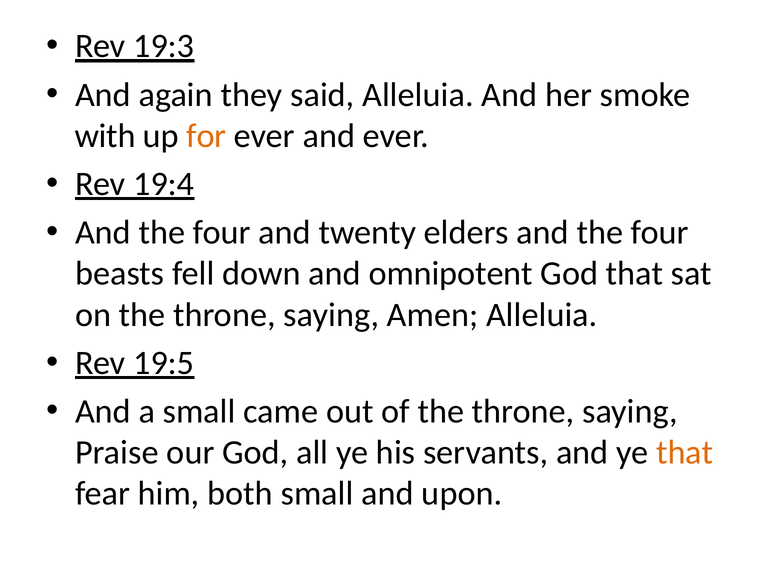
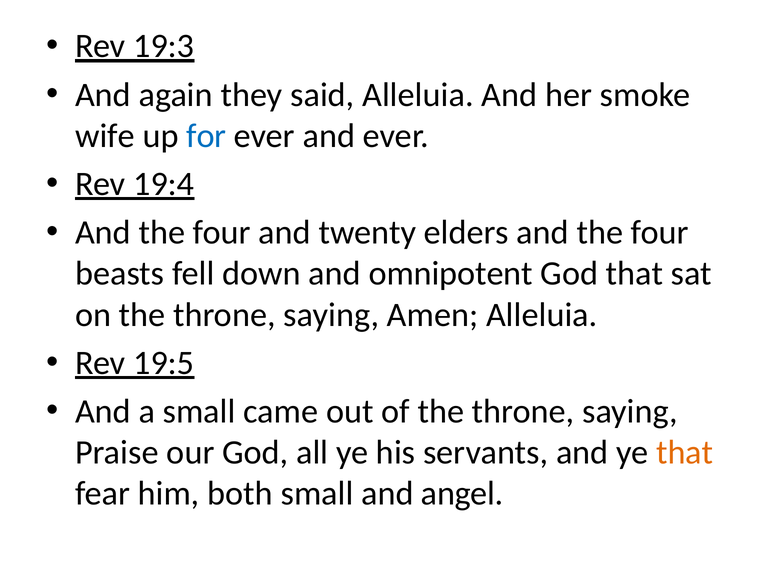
with: with -> wife (105, 136)
for colour: orange -> blue (206, 136)
upon: upon -> angel (462, 494)
